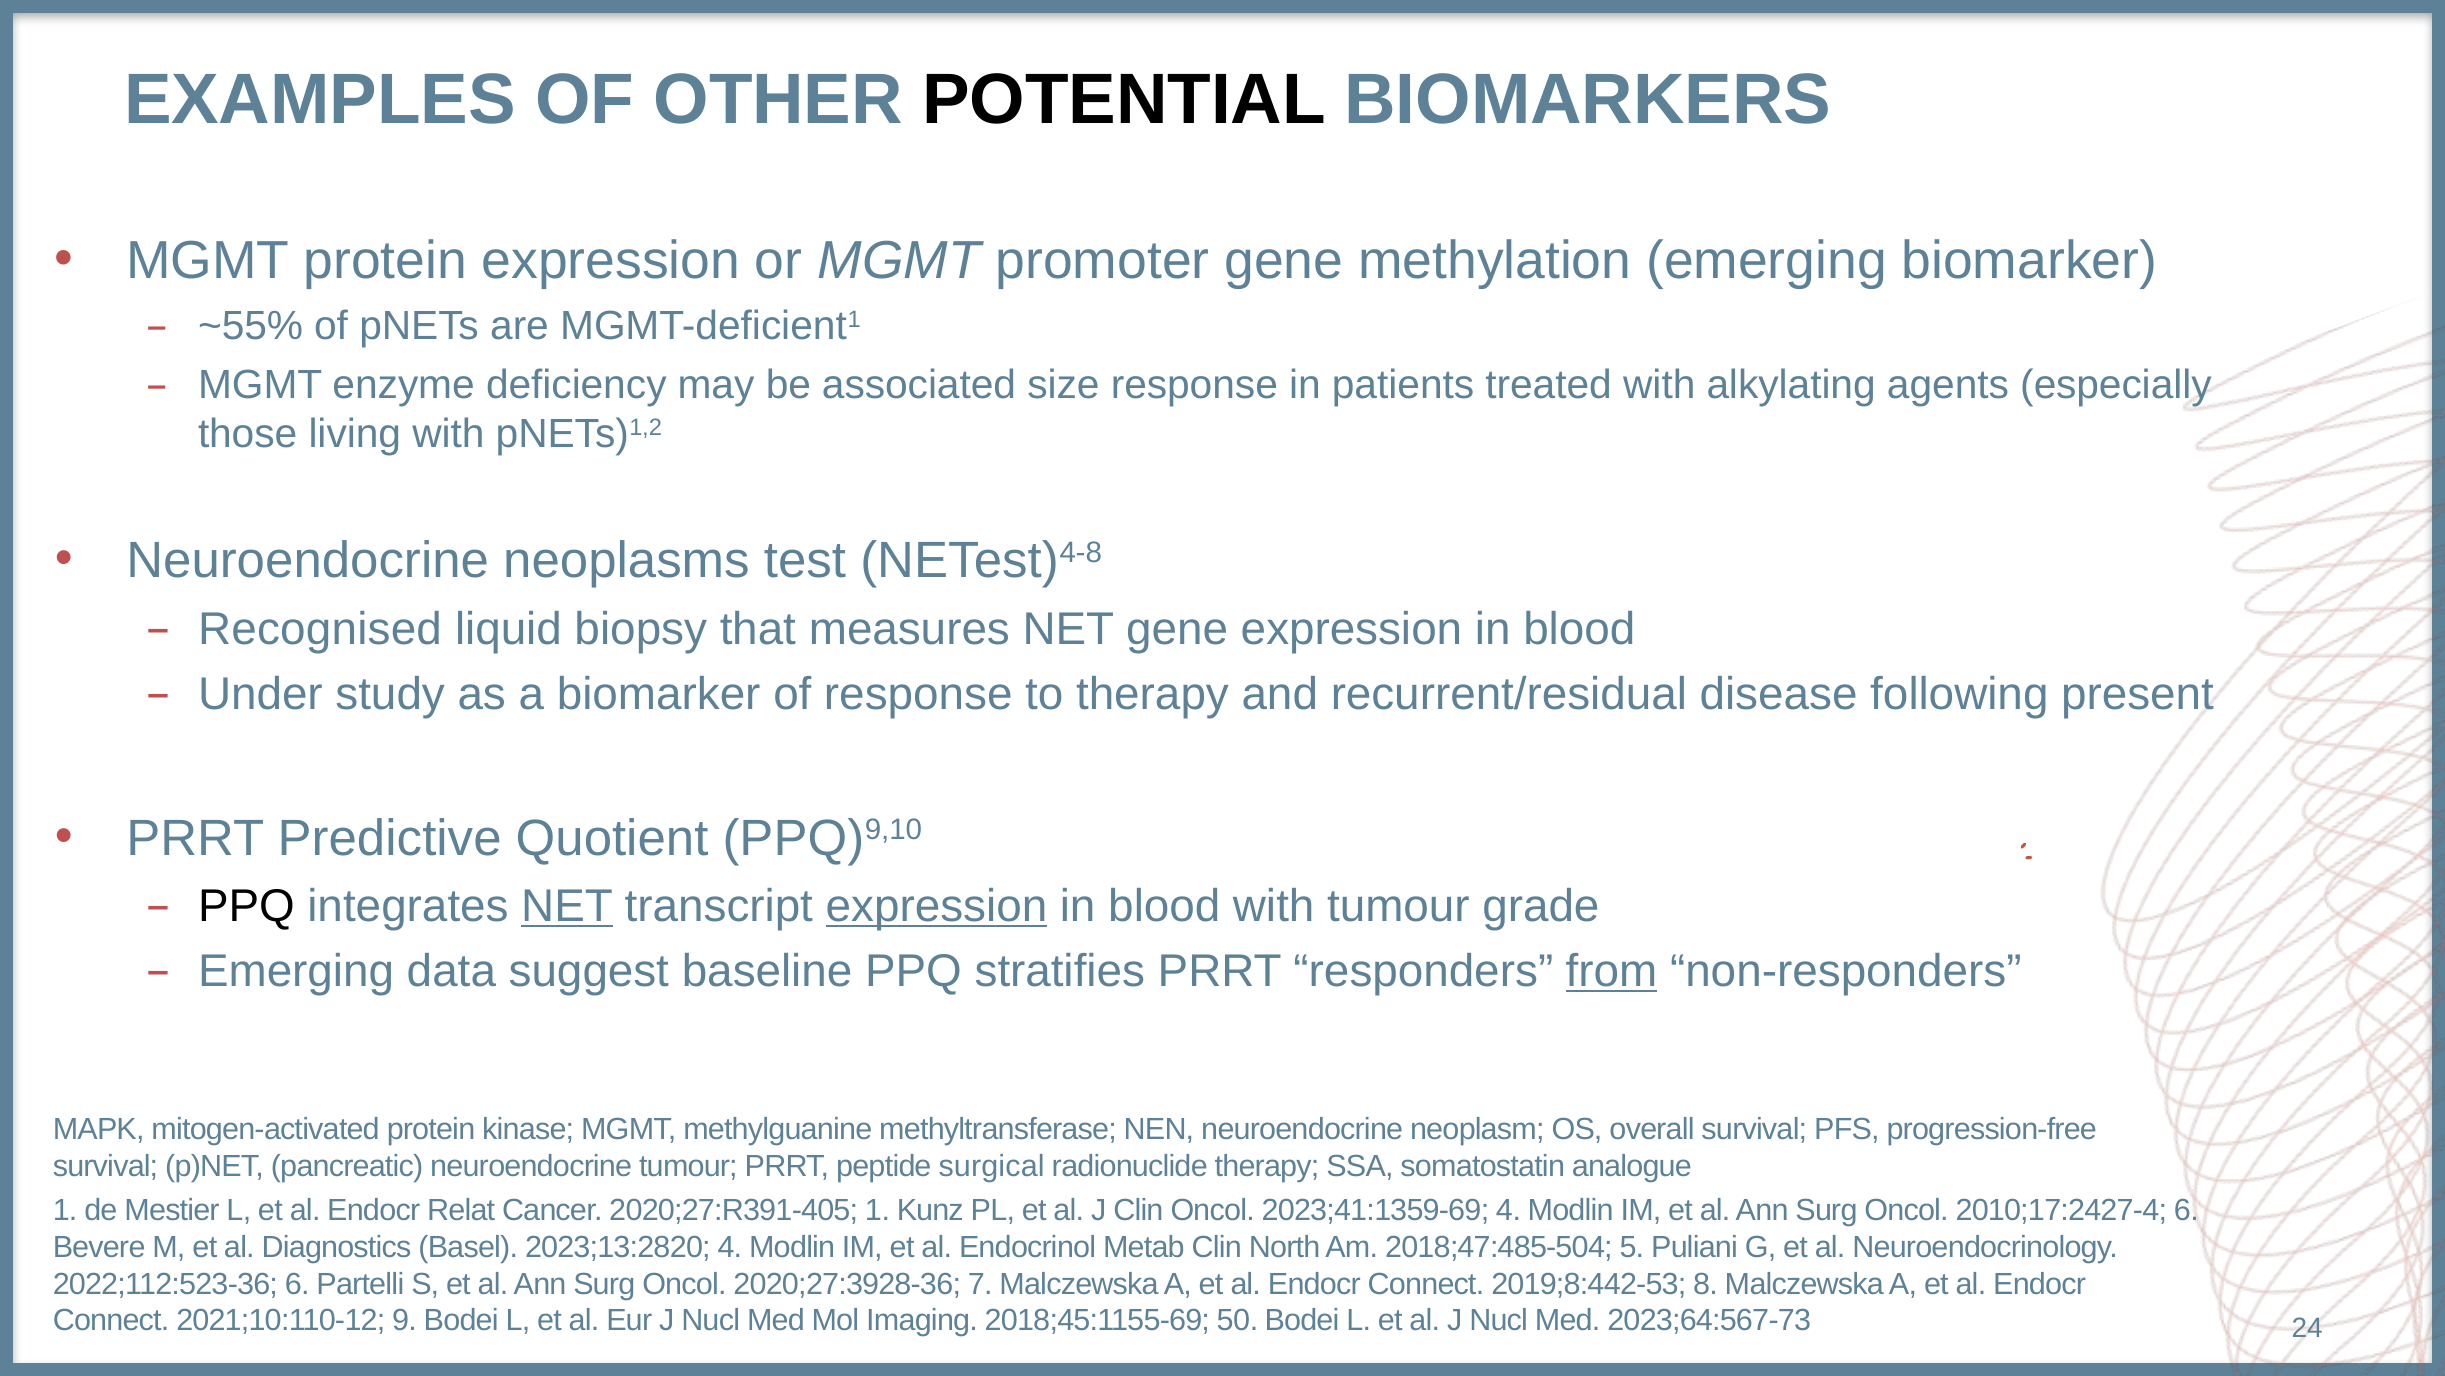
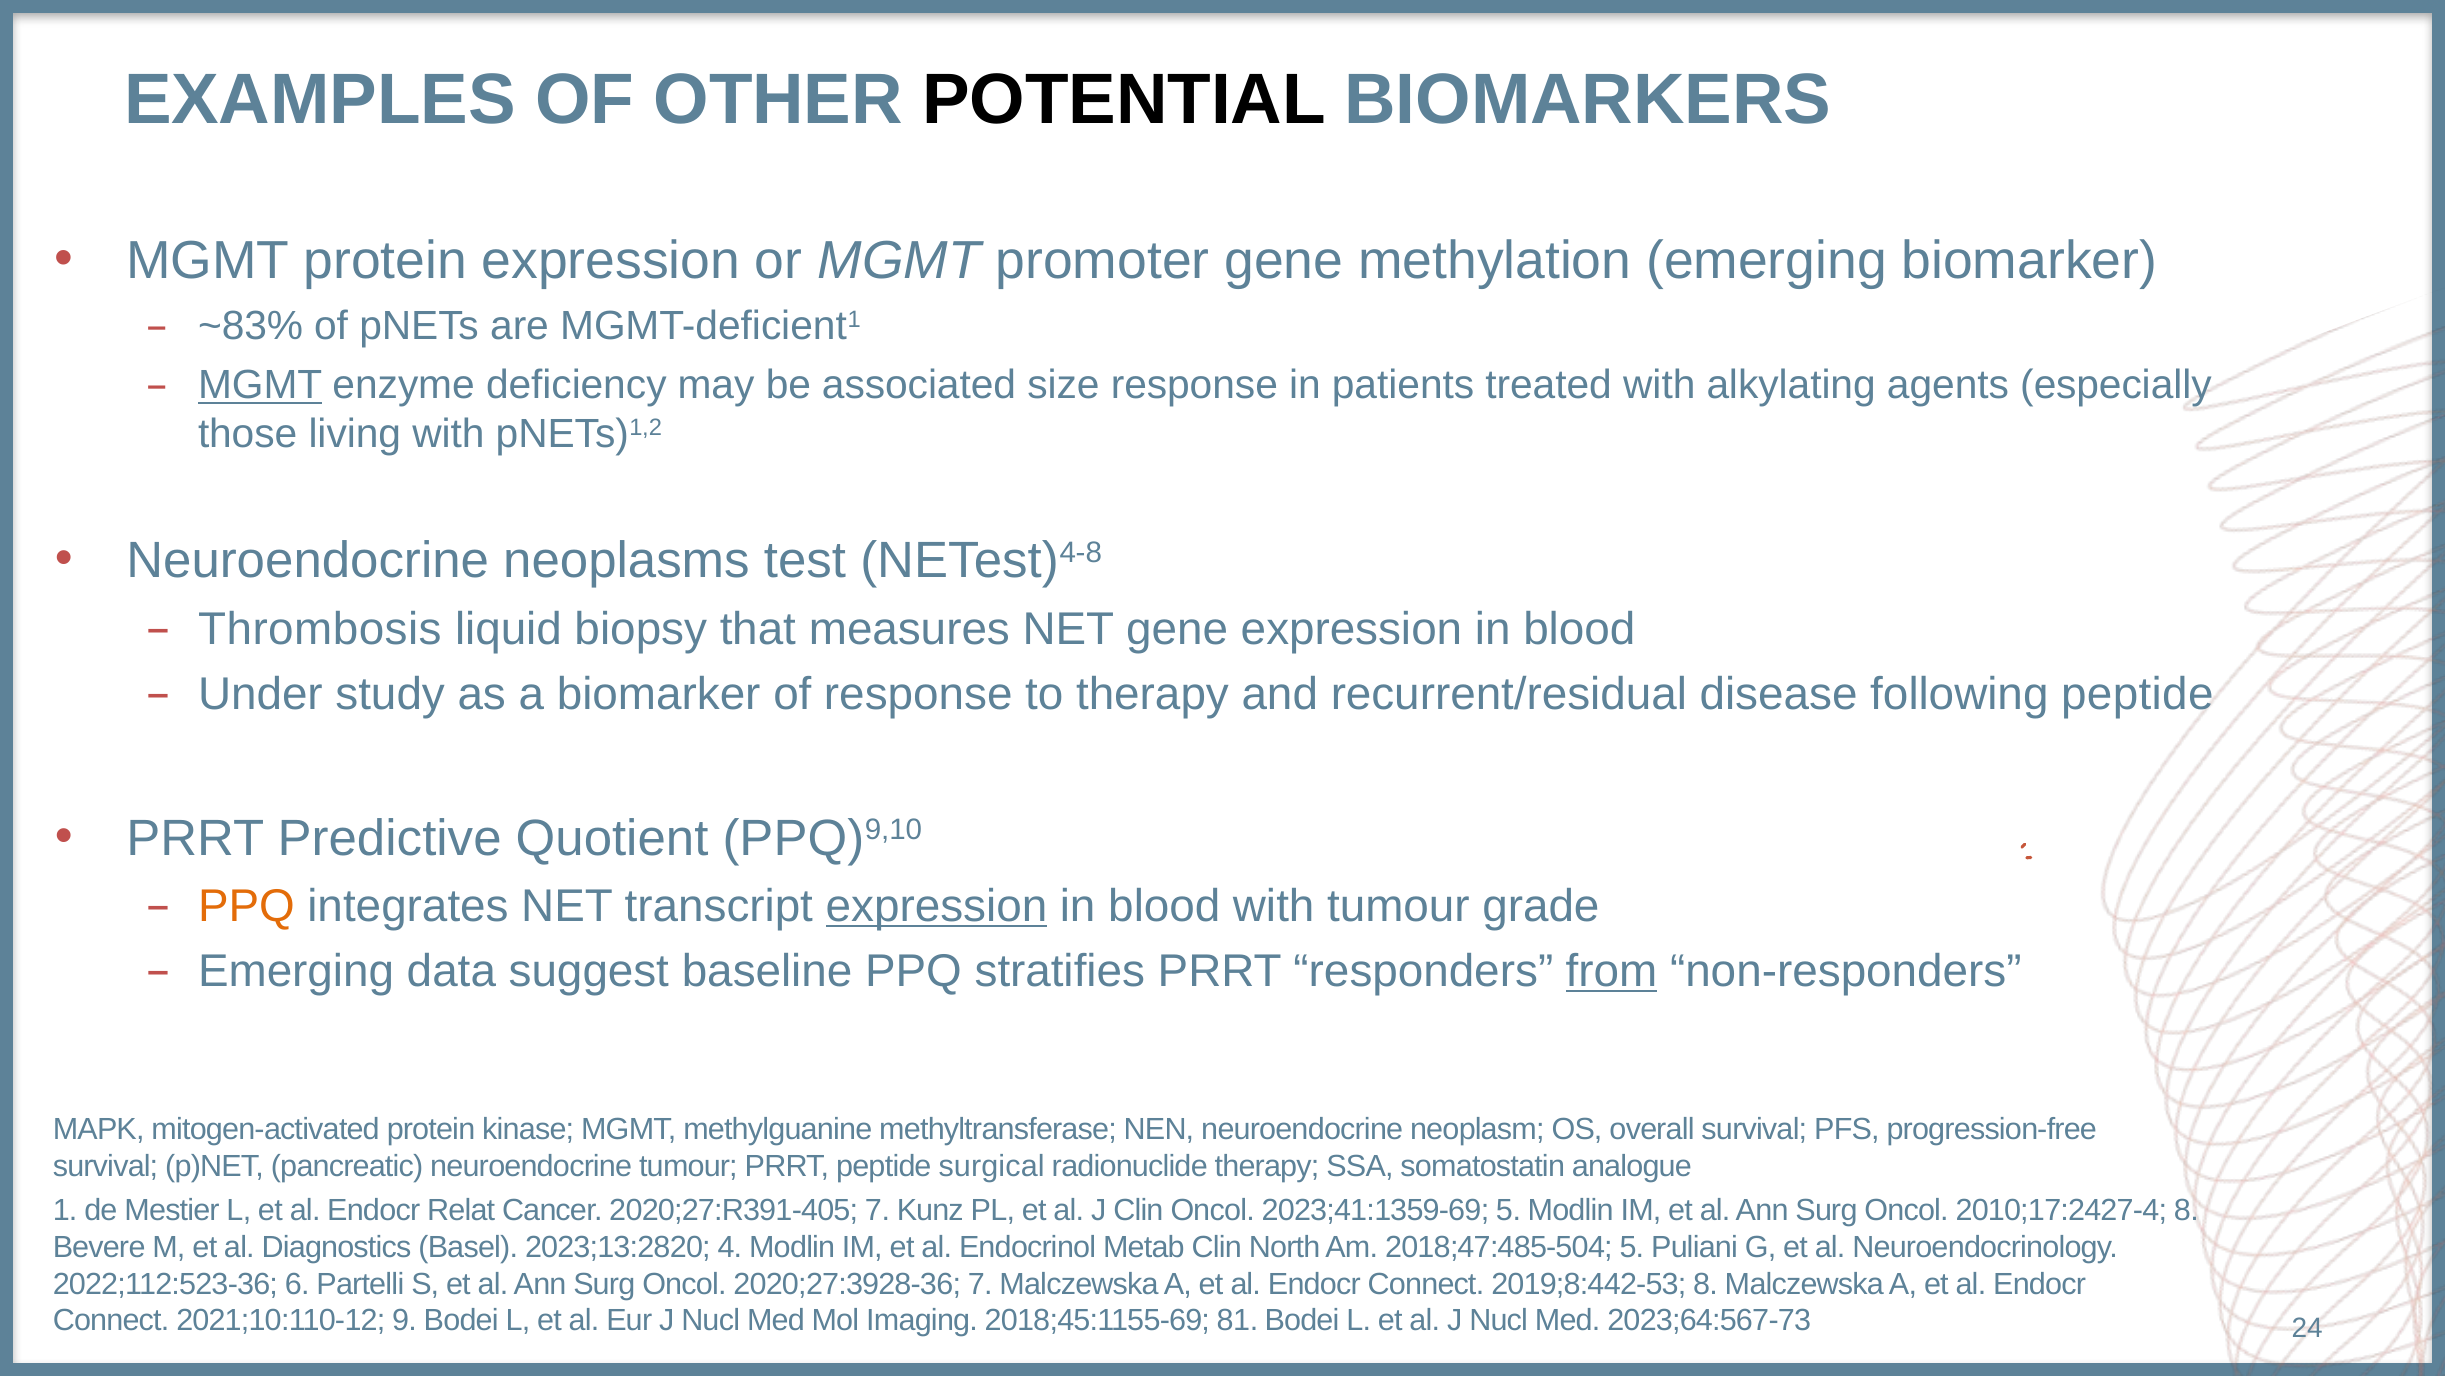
~55%: ~55% -> ~83% (251, 326)
MGMT underline: none -> present (260, 385)
Recognised: Recognised -> Thrombosis (320, 629)
following present: present -> peptide (2137, 694)
PPQ colour: black -> orange (246, 906)
NET underline: present -> none (567, 906)
2020;27:R391-405 1: 1 -> 7 (877, 1210)
2023;41:1359-69 4: 4 -> 5 (1509, 1210)
2010;17:2427-4 6: 6 -> 8 (2186, 1210)
50: 50 -> 81 (1237, 1320)
